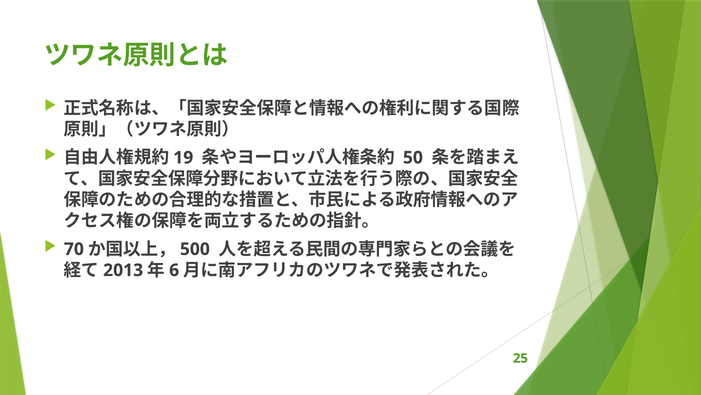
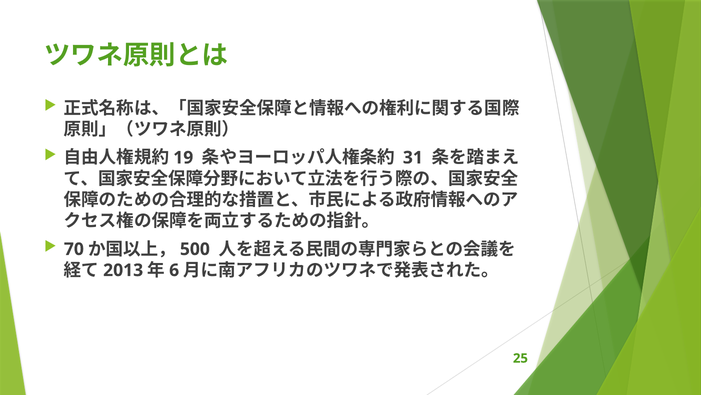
50: 50 -> 31 (413, 157)
